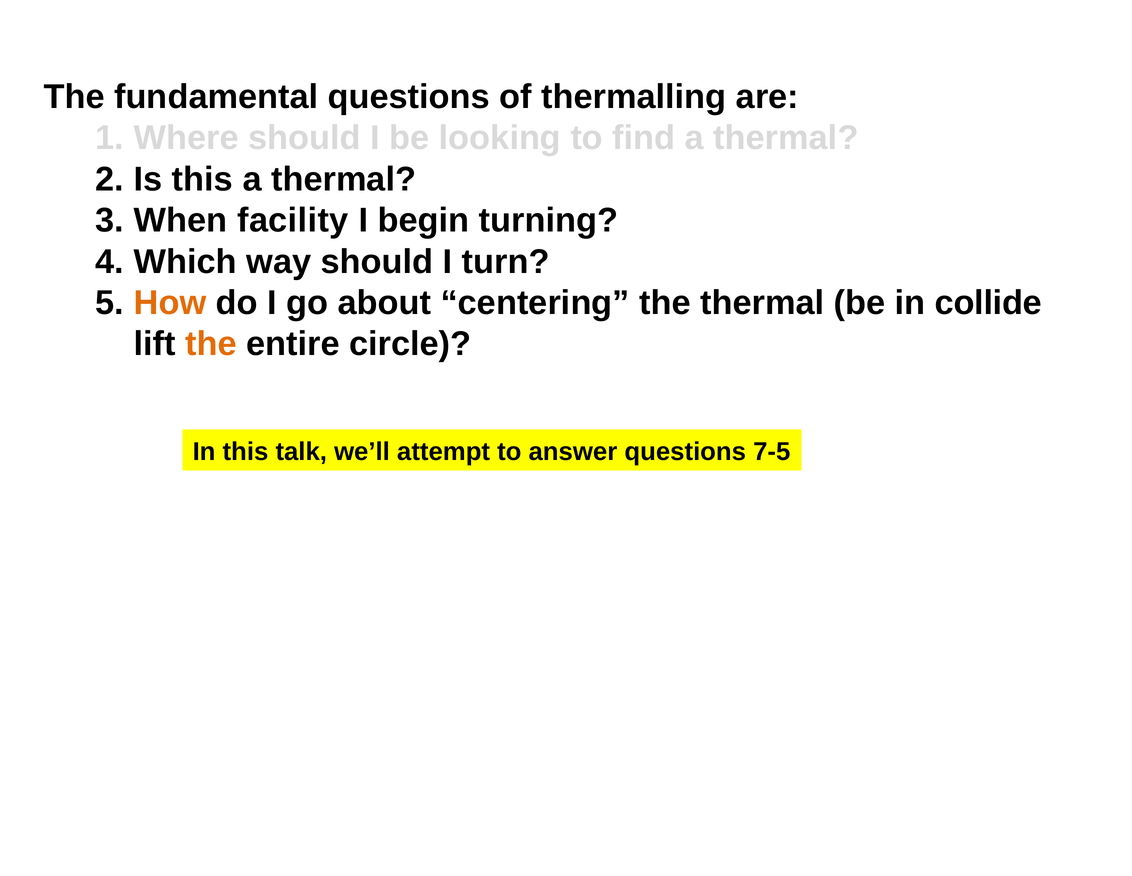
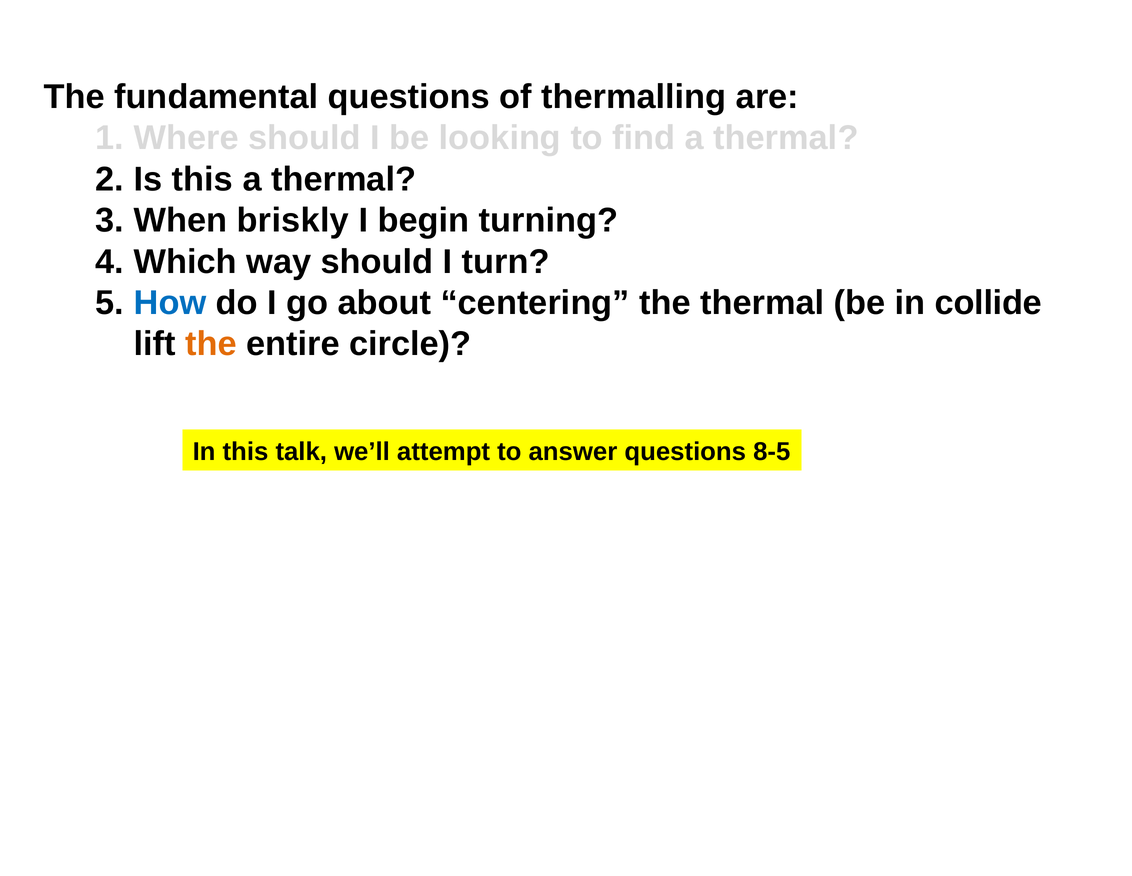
facility: facility -> briskly (293, 221)
How colour: orange -> blue (170, 303)
7-5: 7-5 -> 8-5 (772, 452)
